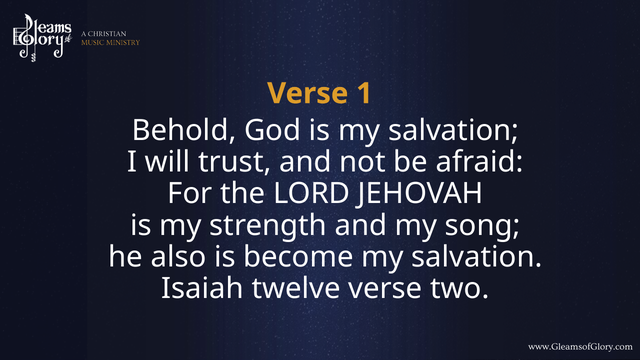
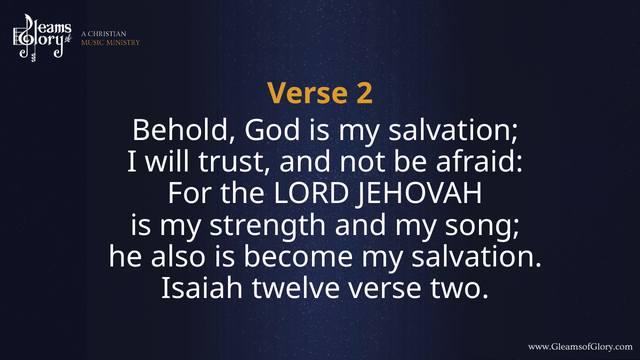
1: 1 -> 2 (364, 94)
